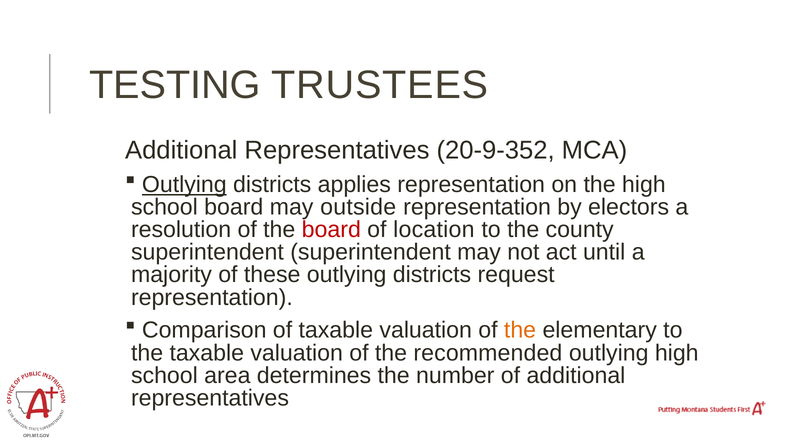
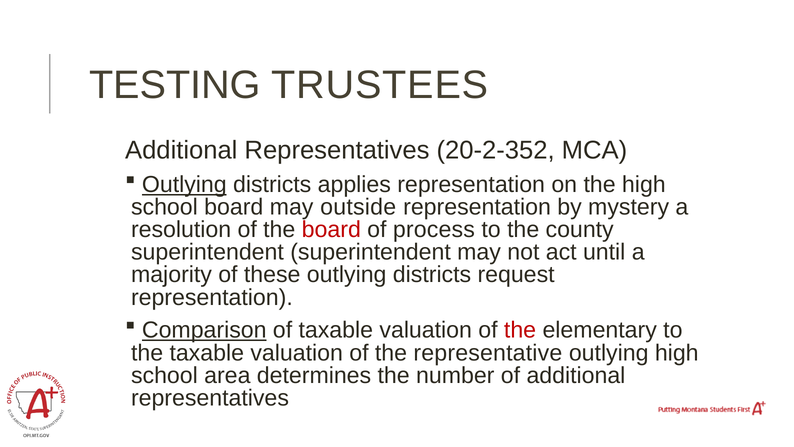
20-9-352: 20-9-352 -> 20-2-352 (496, 150)
electors: electors -> mystery (629, 207)
location: location -> process (434, 230)
Comparison underline: none -> present (204, 330)
the colour: orange -> red (520, 330)
recommended: recommended -> representative (488, 353)
